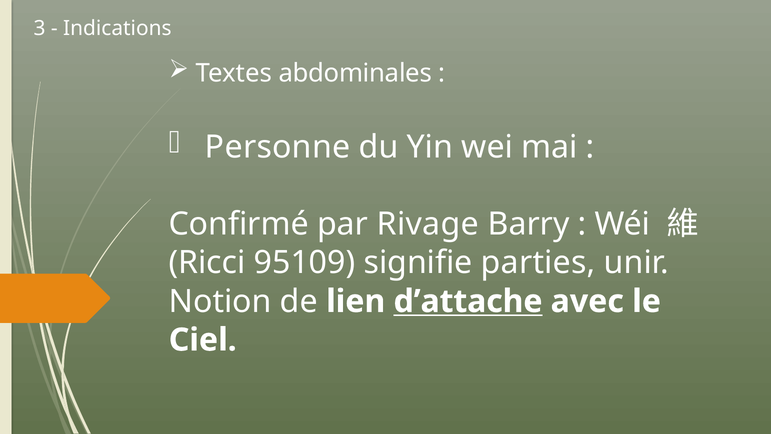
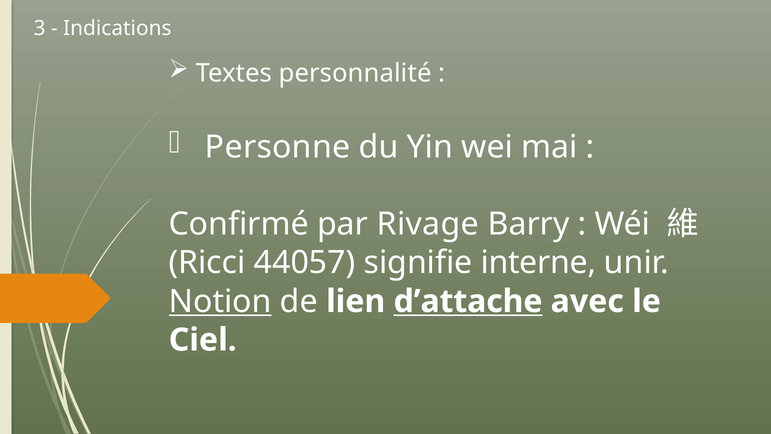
abdominales: abdominales -> personnalité (355, 73)
95109: 95109 -> 44057 (305, 263)
parties: parties -> interne (538, 263)
Notion underline: none -> present (220, 301)
